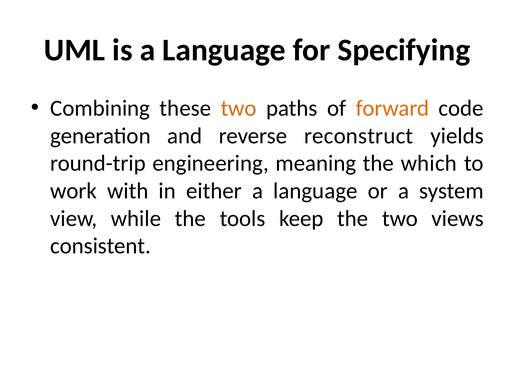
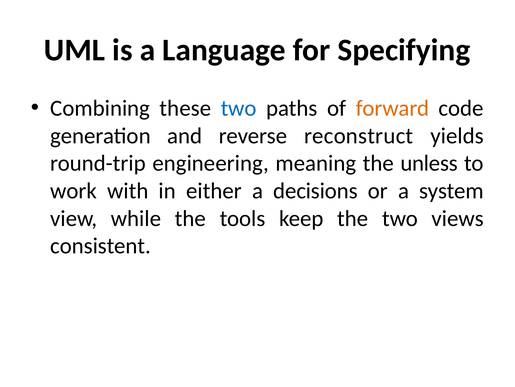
two colour: orange -> blue (239, 108)
which: which -> unless (429, 163)
either a language: language -> decisions (315, 191)
